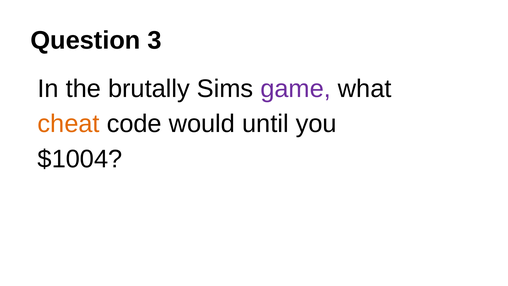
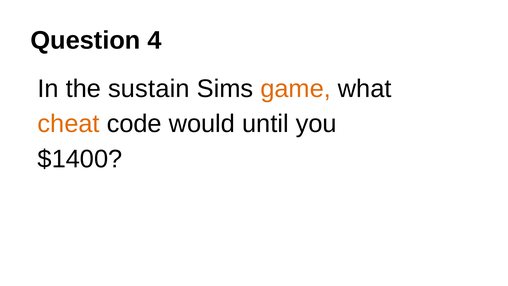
3: 3 -> 4 (155, 41)
brutally: brutally -> sustain (149, 89)
game colour: purple -> orange (296, 89)
$1004: $1004 -> $1400 (80, 159)
